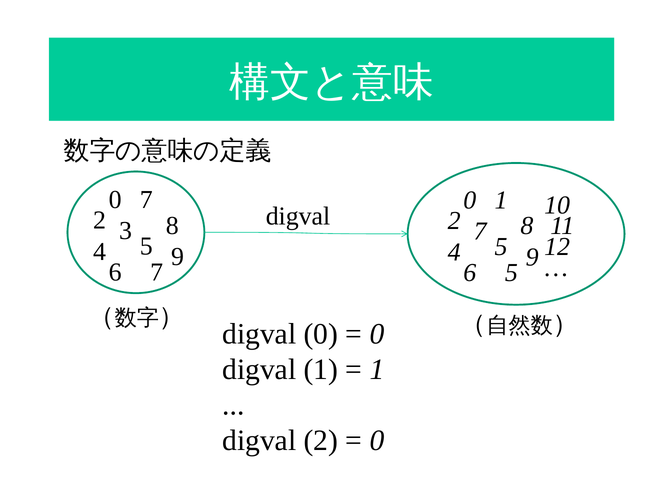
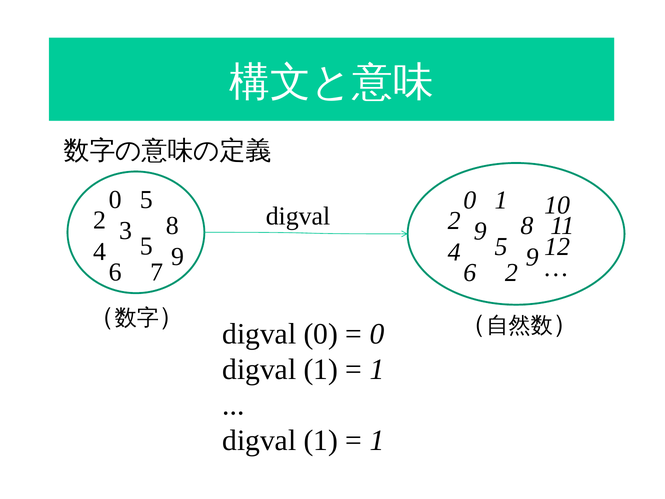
0 7: 7 -> 5 (146, 200)
2 7: 7 -> 9 (480, 231)
6 5: 5 -> 2 (511, 273)
2: 2 -> 1 (321, 440)
0: 0 -> 1 (377, 440)
